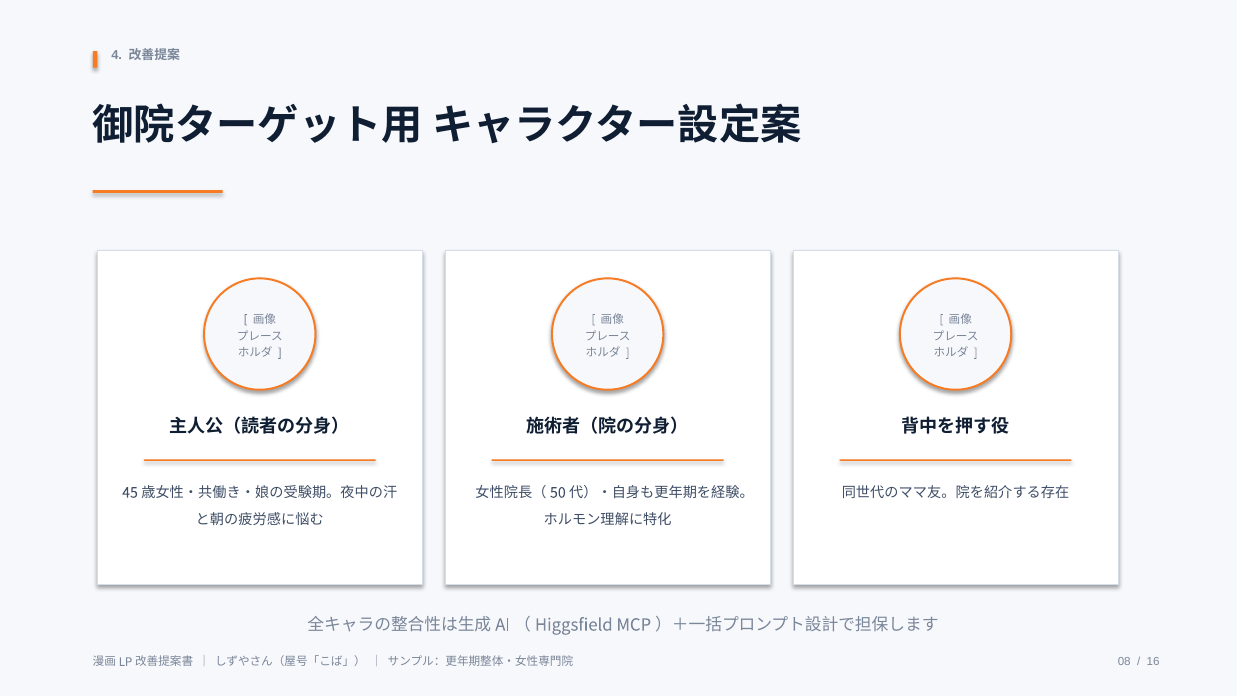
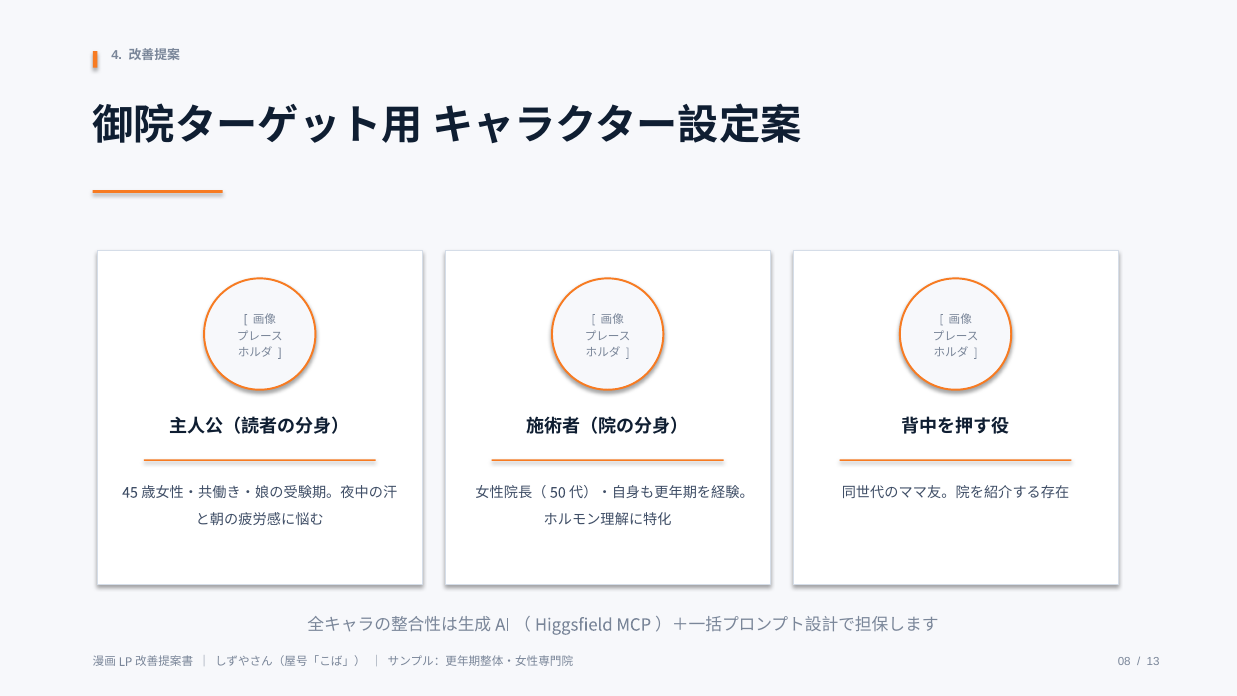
16: 16 -> 13 (1153, 662)
